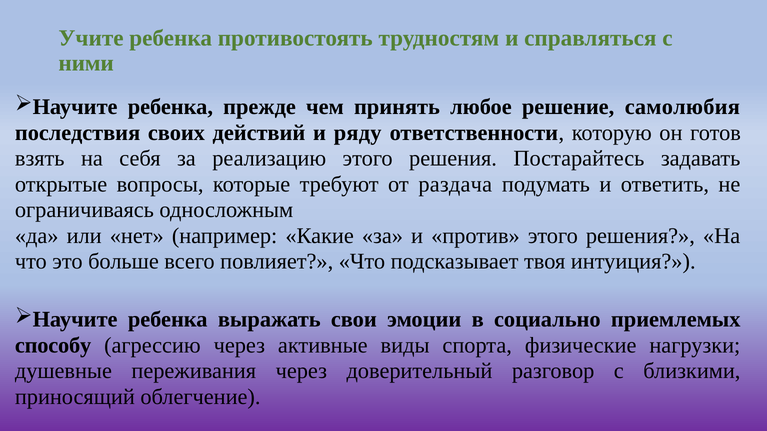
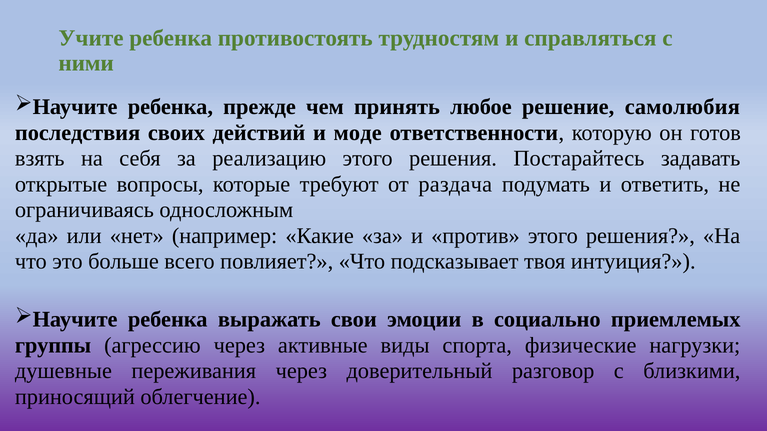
ряду: ряду -> моде (358, 133)
способу: способу -> группы (53, 346)
